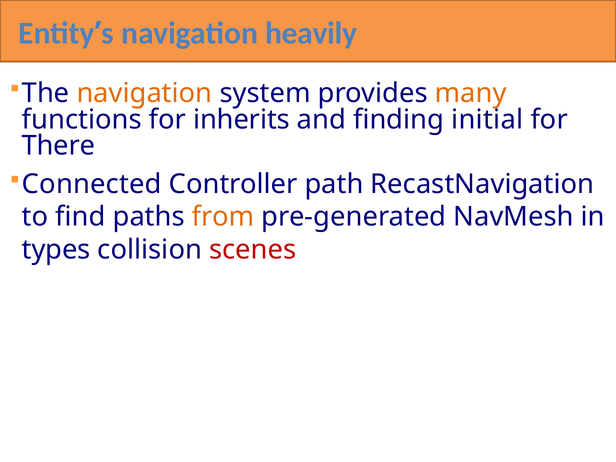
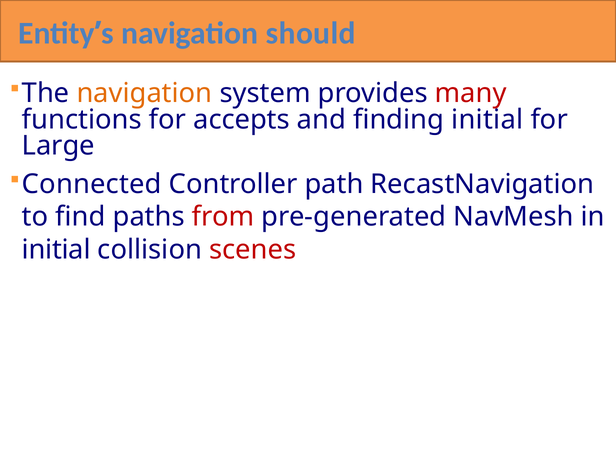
heavily: heavily -> should (311, 33)
many colour: orange -> red (471, 93)
inherits: inherits -> accepts (242, 120)
There: There -> Large (58, 146)
from colour: orange -> red (223, 217)
types: types -> initial (56, 250)
